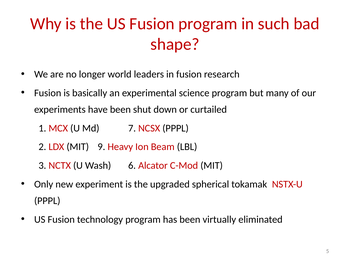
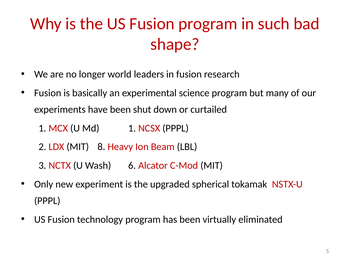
Md 7: 7 -> 1 (132, 128)
9: 9 -> 8 (101, 147)
